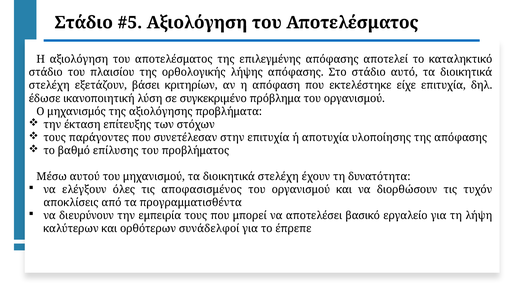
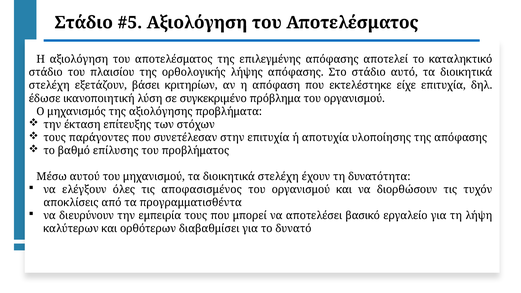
συνάδελφοί: συνάδελφοί -> διαβαθμίσει (209, 229)
έπρεπε: έπρεπε -> δυνατό (293, 229)
